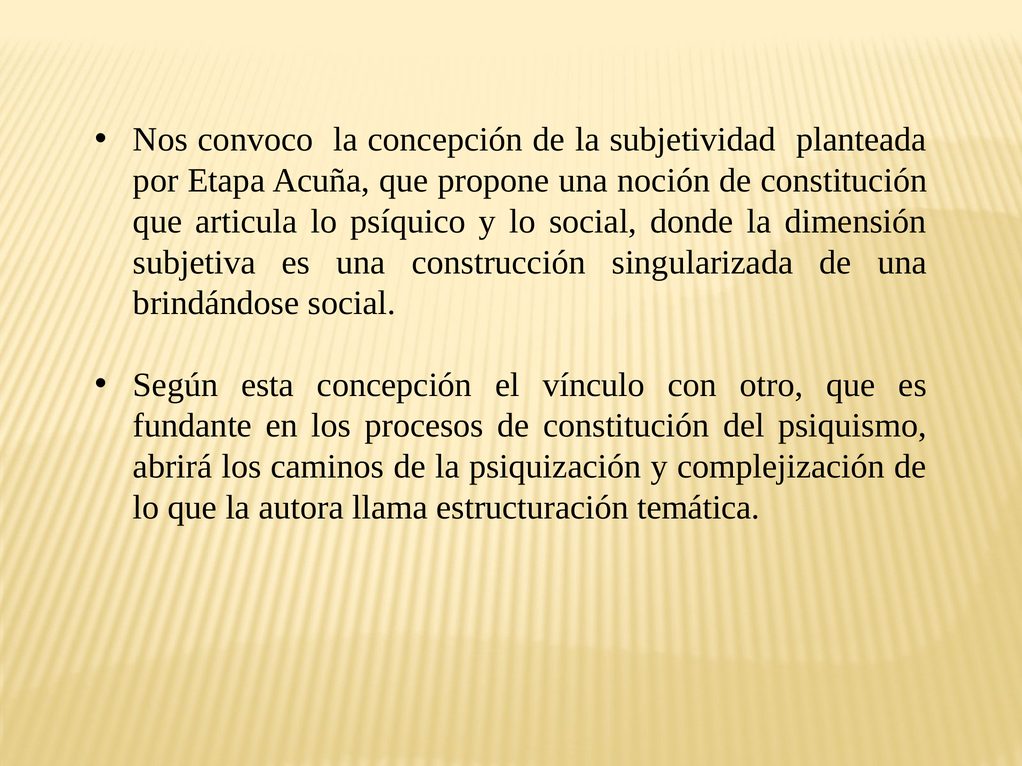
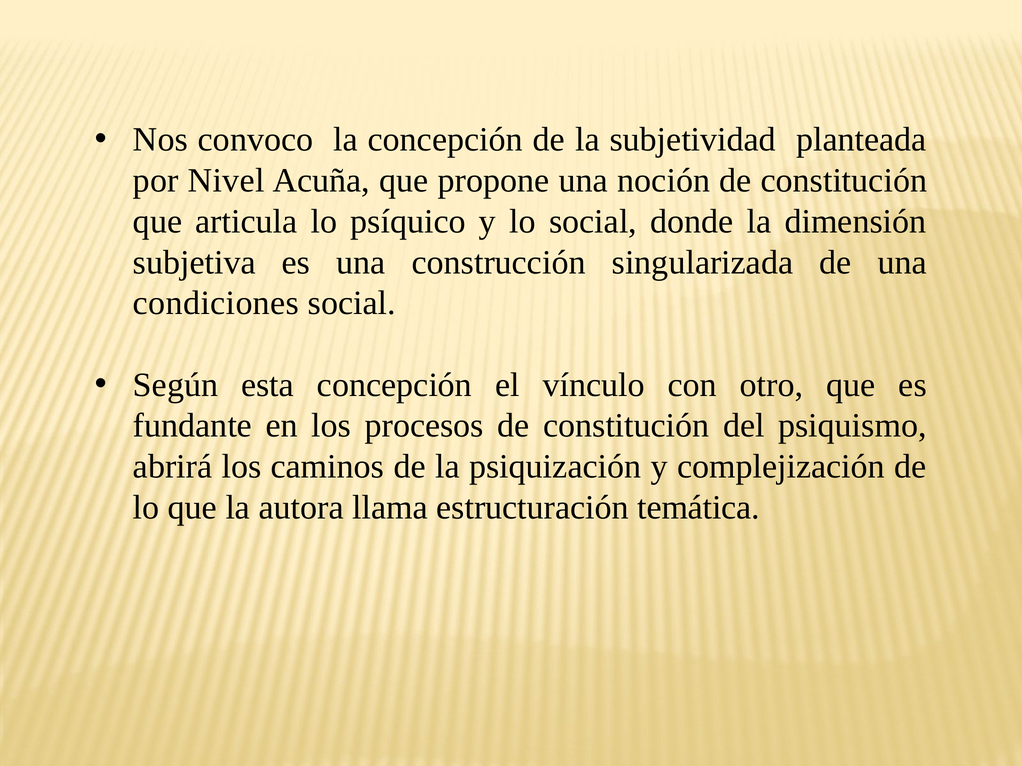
Etapa: Etapa -> Nivel (226, 181)
brindándose: brindándose -> condiciones (216, 303)
